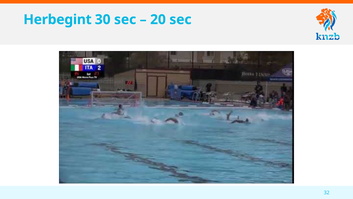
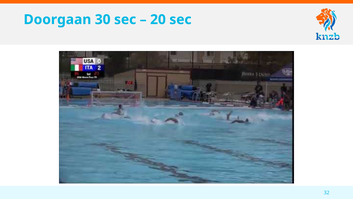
Herbegint: Herbegint -> Doorgaan (57, 20)
